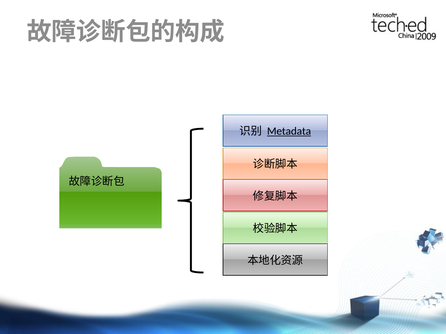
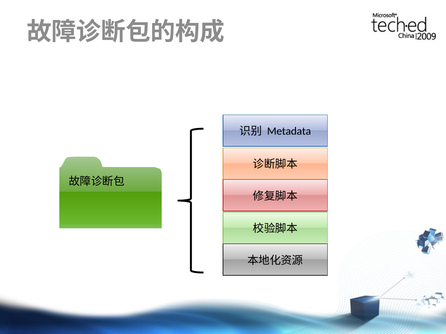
Metadata underline: present -> none (289, 131)
